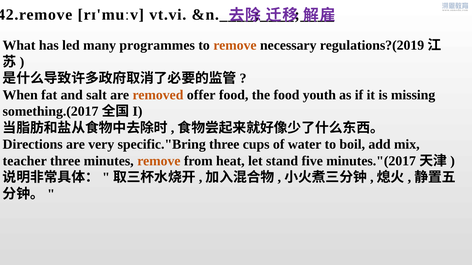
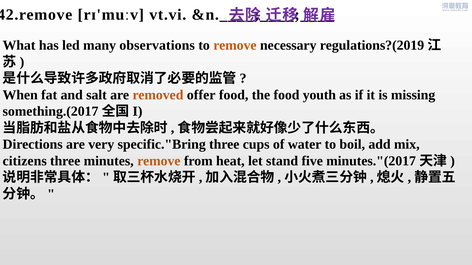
programmes: programmes -> observations (157, 45)
teacher: teacher -> citizens (25, 161)
